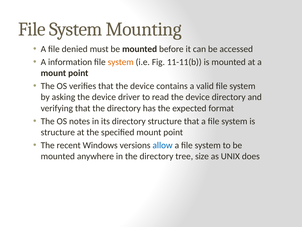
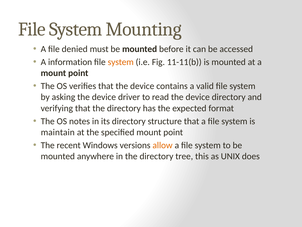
structure: structure -> maintain (58, 132)
allow colour: blue -> orange (163, 145)
size: size -> this (202, 156)
